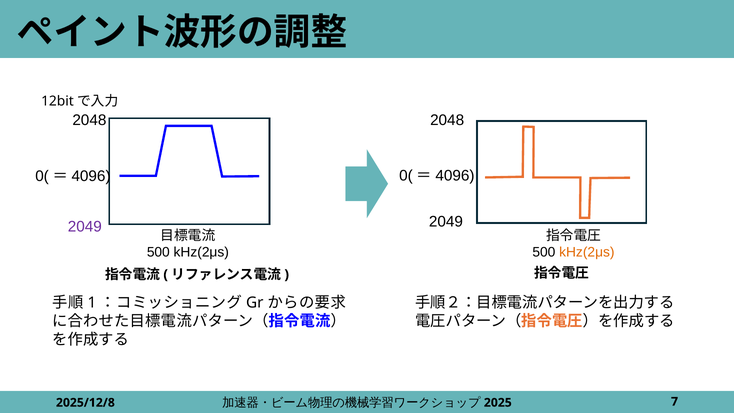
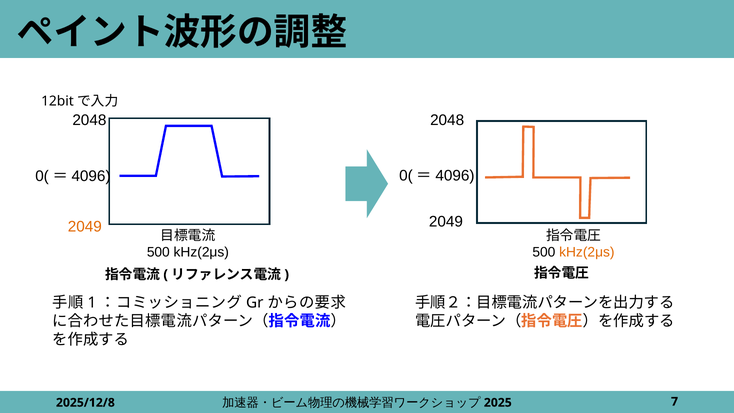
2049 colour: purple -> orange (85, 227)
